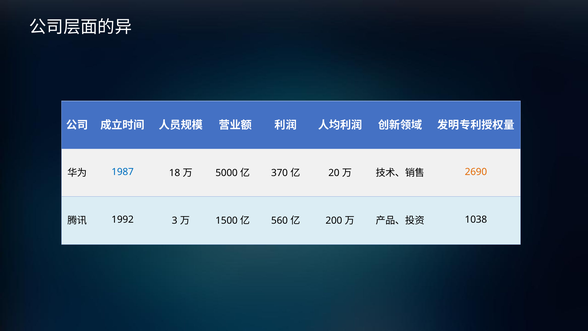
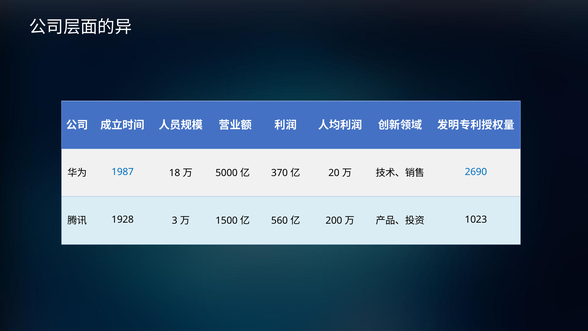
2690 colour: orange -> blue (476, 172)
1992: 1992 -> 1928 (123, 220)
1038: 1038 -> 1023 (476, 220)
